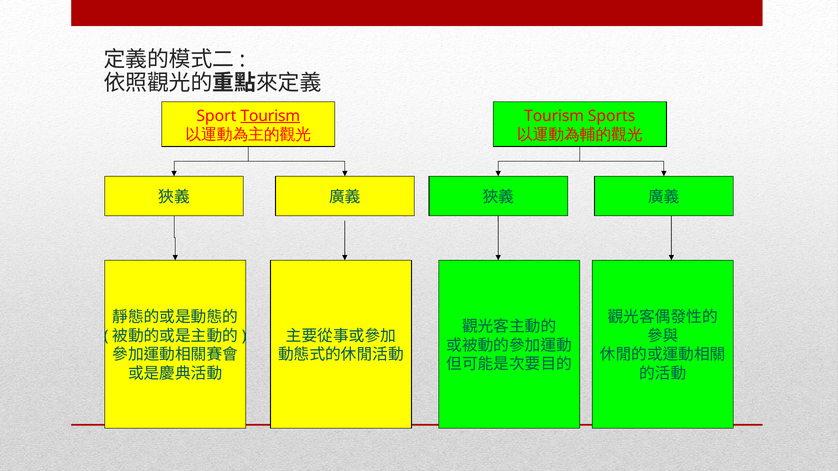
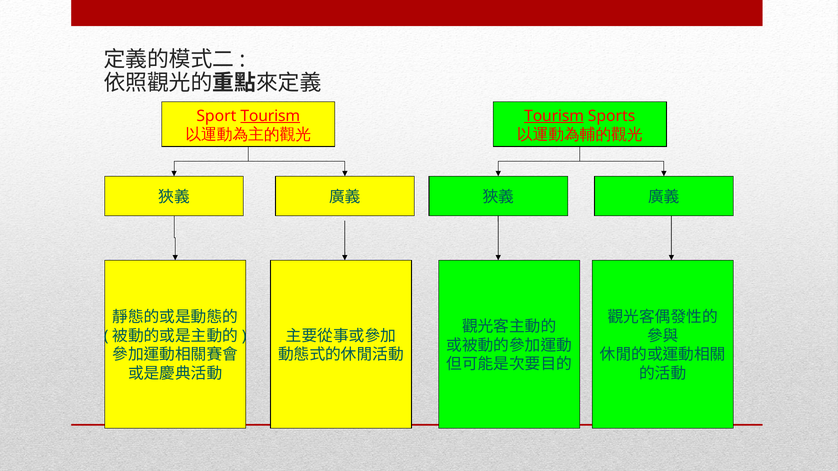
Tourism underline: none -> present (554, 116)
